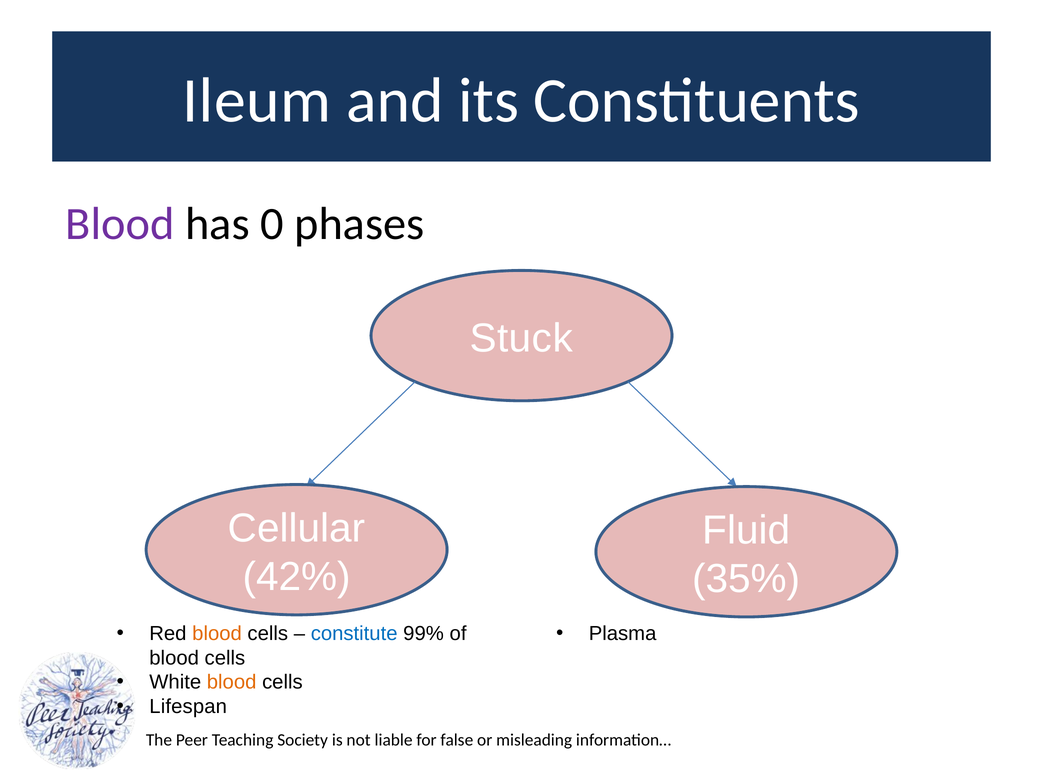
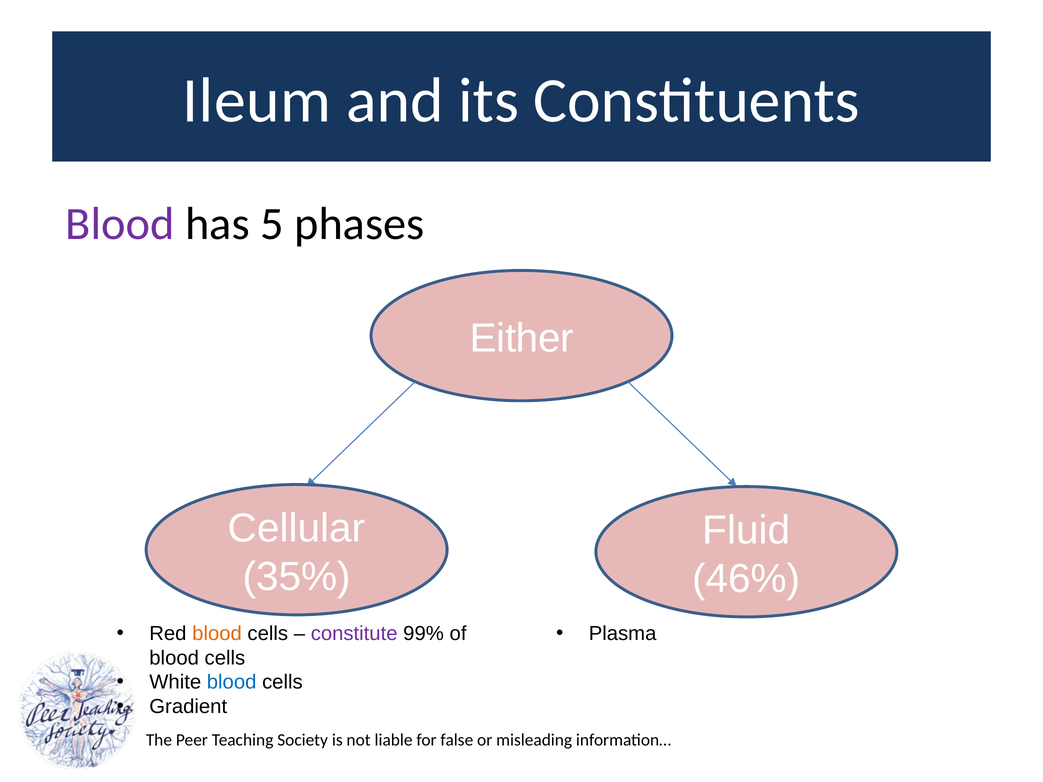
0: 0 -> 5 (272, 224)
Stuck: Stuck -> Either (522, 339)
42%: 42% -> 35% (297, 577)
35%: 35% -> 46% (746, 579)
constitute colour: blue -> purple (354, 634)
blood colour: orange -> blue (232, 682)
Lifespan: Lifespan -> Gradient (188, 707)
